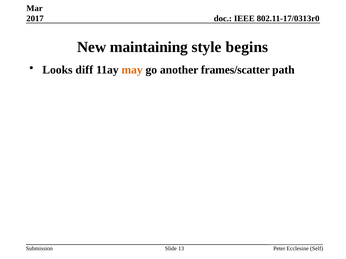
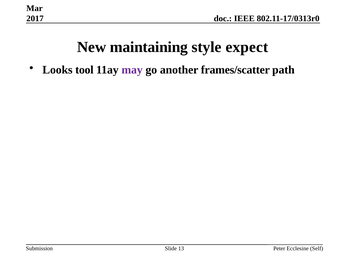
begins: begins -> expect (247, 47)
diff: diff -> tool (84, 70)
may colour: orange -> purple (132, 70)
